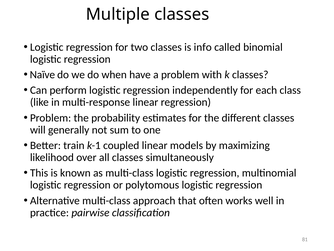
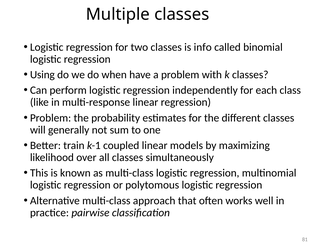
Naïve: Naïve -> Using (42, 75)
